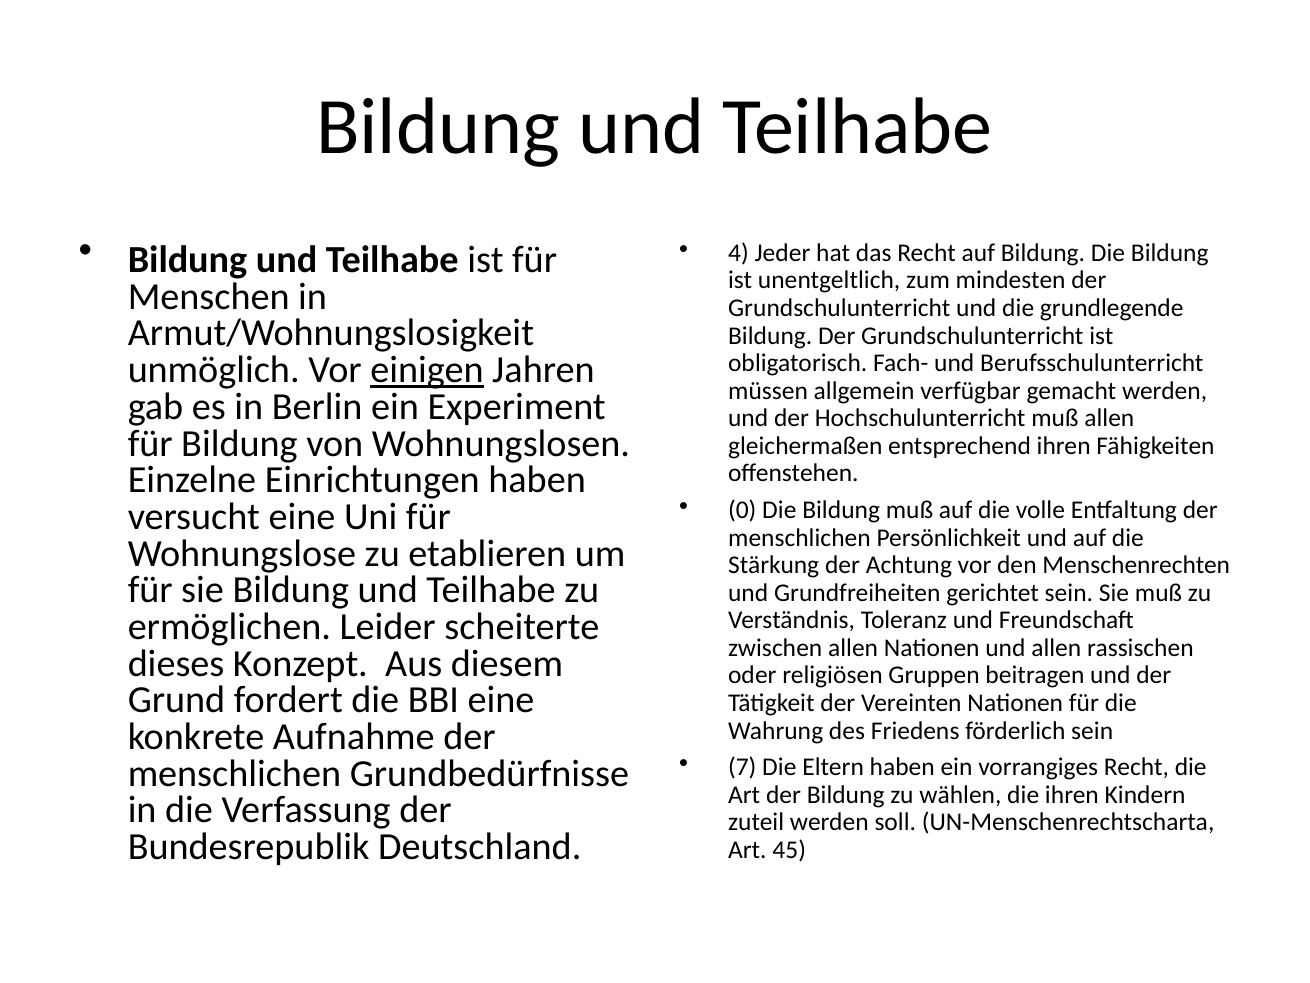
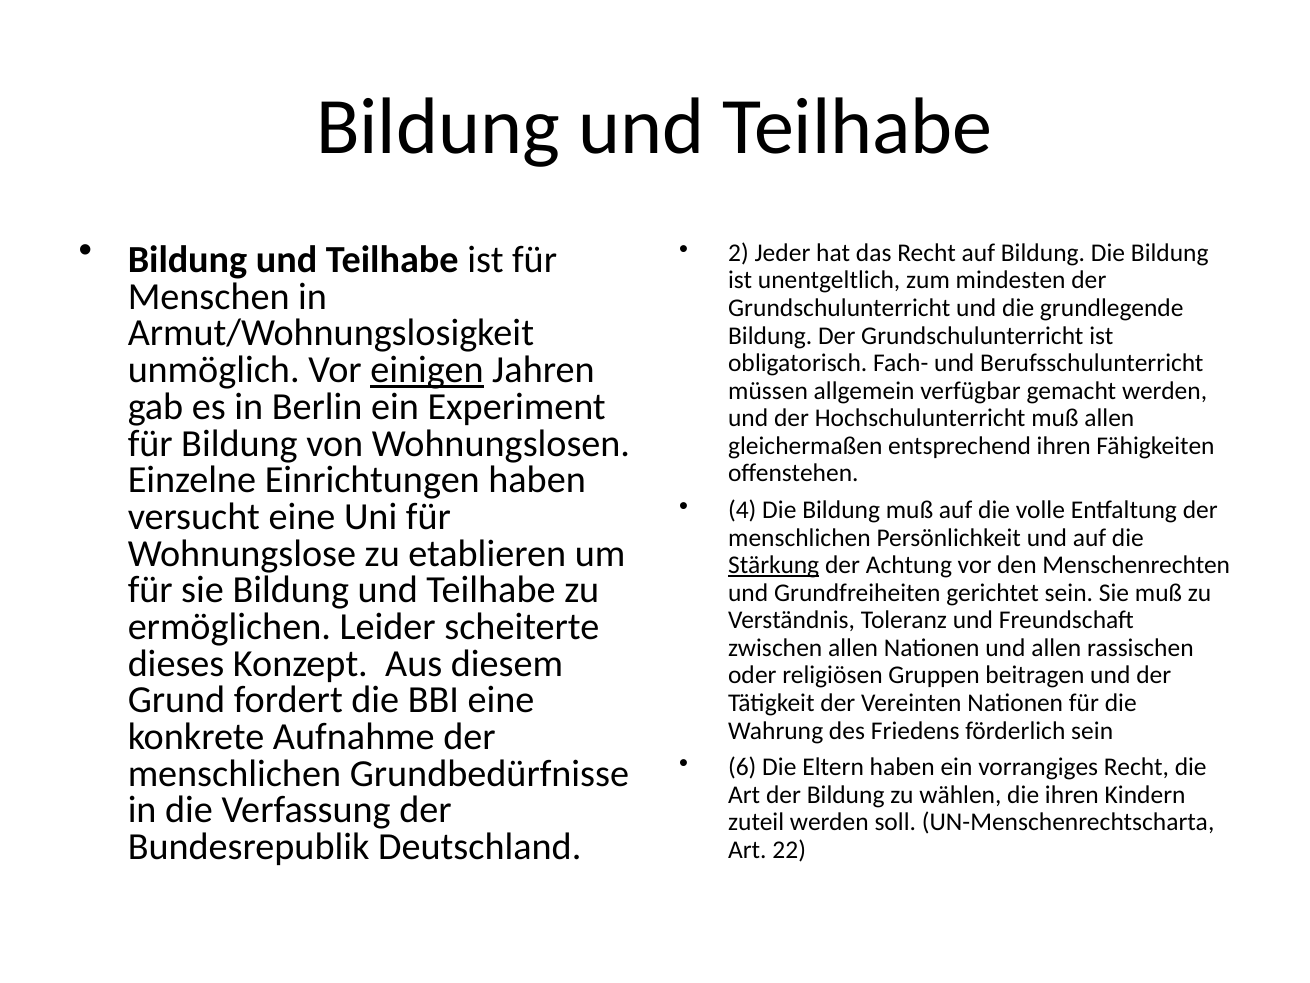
4: 4 -> 2 (738, 253)
0: 0 -> 4 (742, 510)
Stärkung underline: none -> present (774, 565)
7: 7 -> 6 (742, 767)
45: 45 -> 22 (789, 850)
